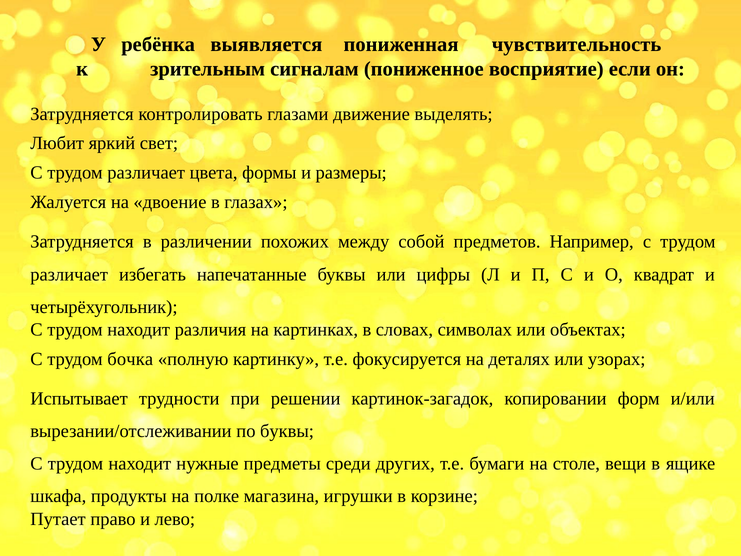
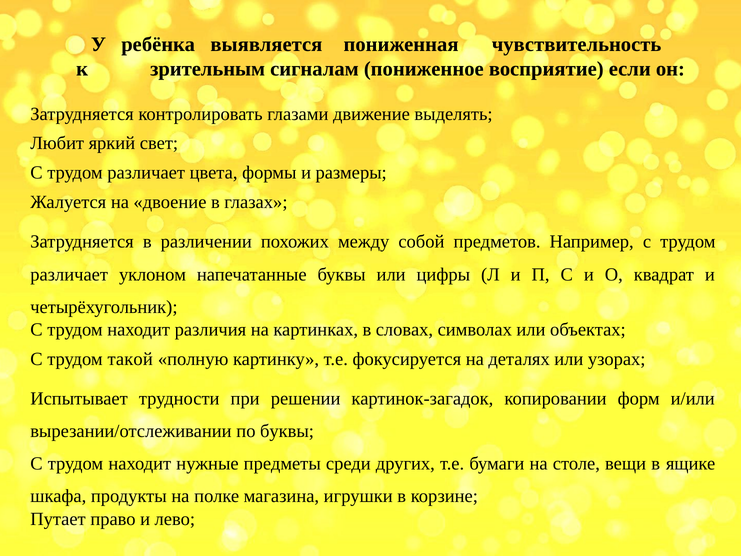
избегать: избегать -> уклоном (153, 274)
бочка: бочка -> такой (130, 359)
